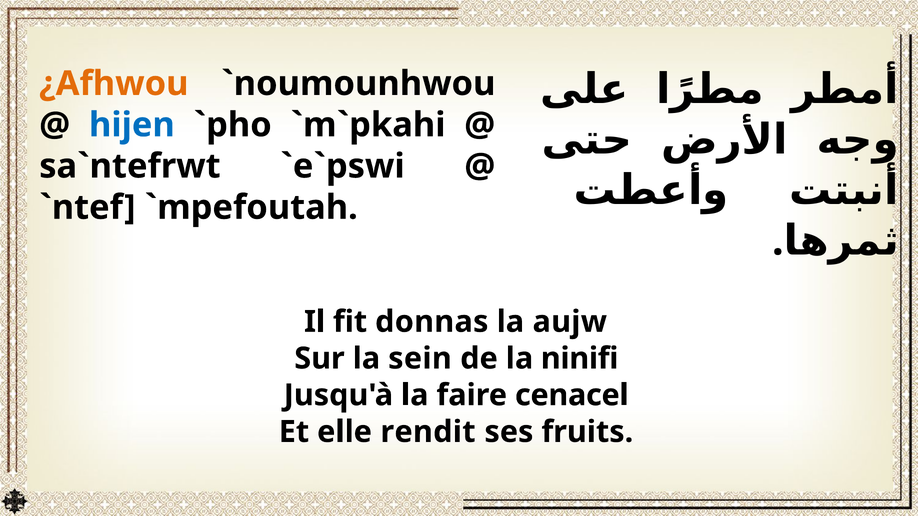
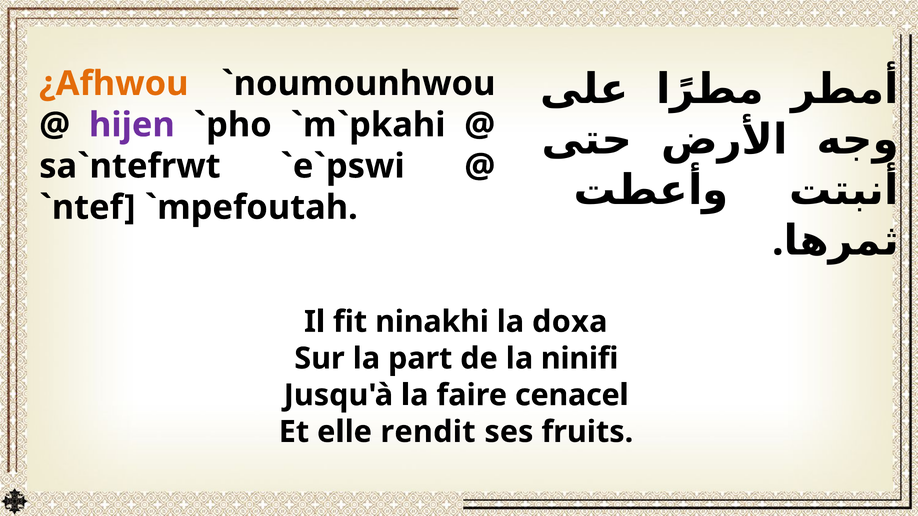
hijen colour: blue -> purple (132, 125)
donnas: donnas -> ninakhi (432, 322)
aujw: aujw -> doxa (570, 322)
sein: sein -> part (420, 359)
